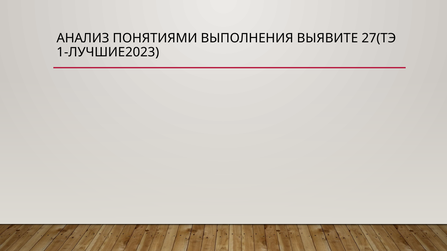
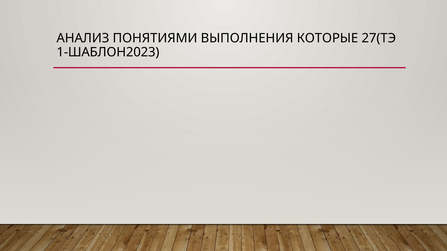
ВЫЯВИТЕ: ВЫЯВИТЕ -> КОТОРЫЕ (327, 38)
1-ЛУЧШИЕ2023: 1-ЛУЧШИЕ2023 -> 1-ШАБЛОН2023 (108, 52)
